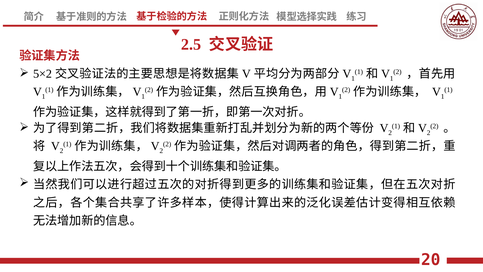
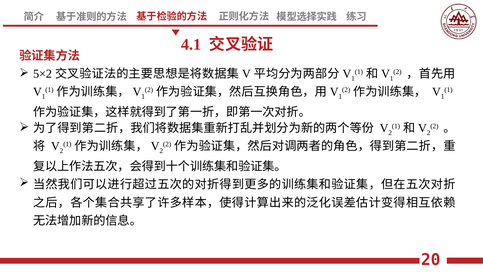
2.5: 2.5 -> 4.1 (191, 44)
